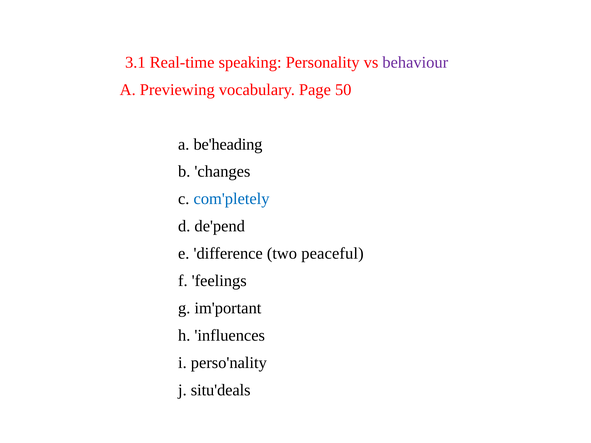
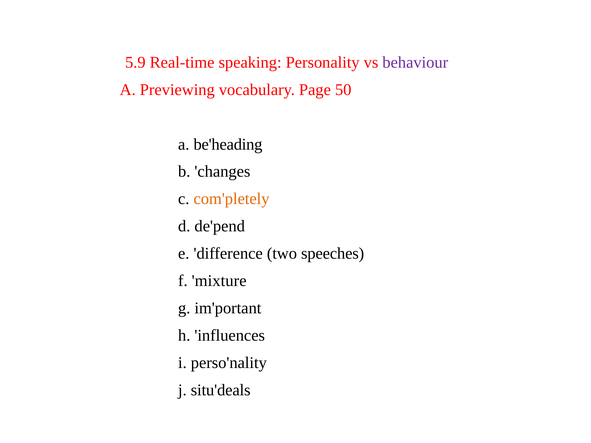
3.1: 3.1 -> 5.9 (135, 62)
com'pletely colour: blue -> orange (232, 199)
peaceful: peaceful -> speeches (333, 254)
feelings: feelings -> mixture (219, 281)
